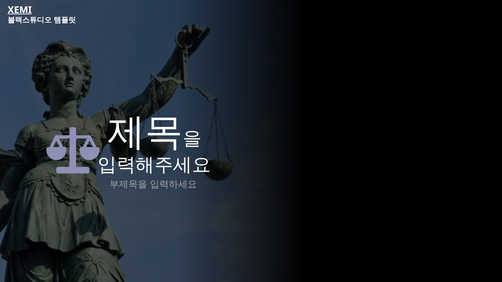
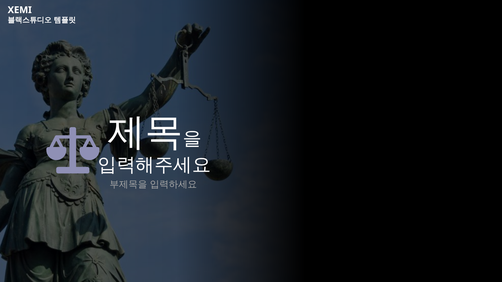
XEMI underline: present -> none (20, 10)
